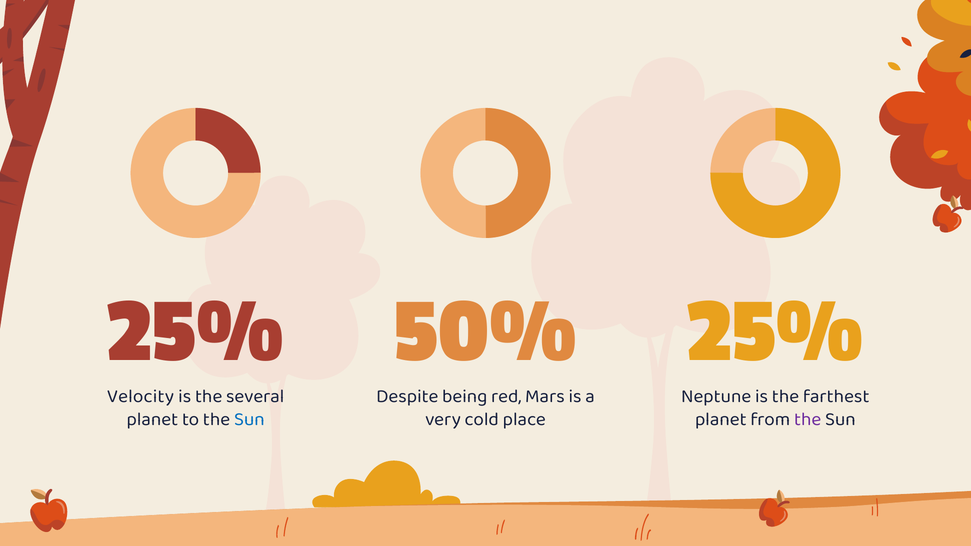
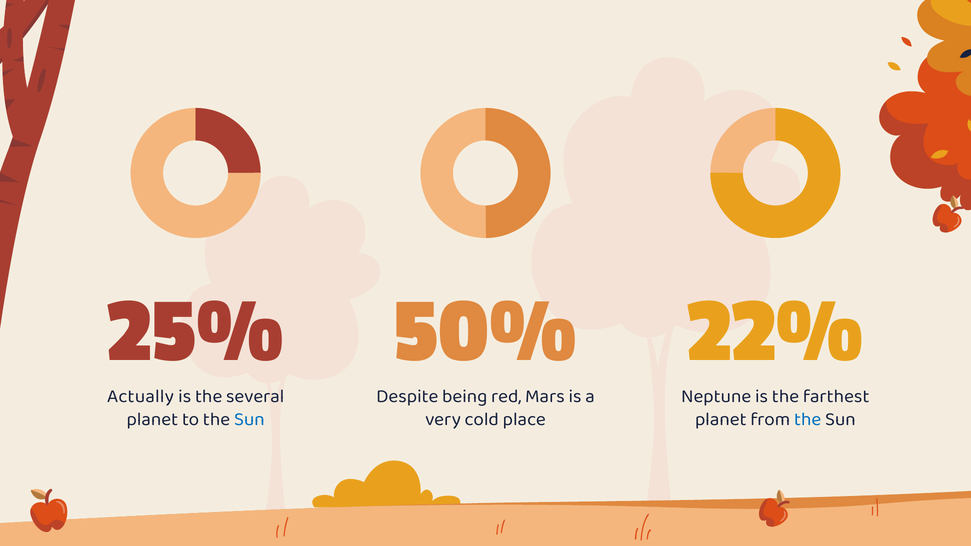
25%: 25% -> 22% (775, 329)
Velocity: Velocity -> Actually (140, 396)
the colour: purple -> blue (808, 419)
